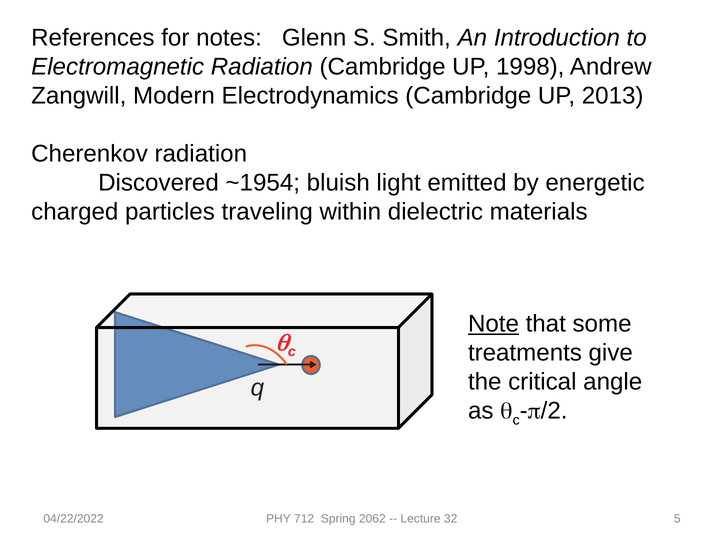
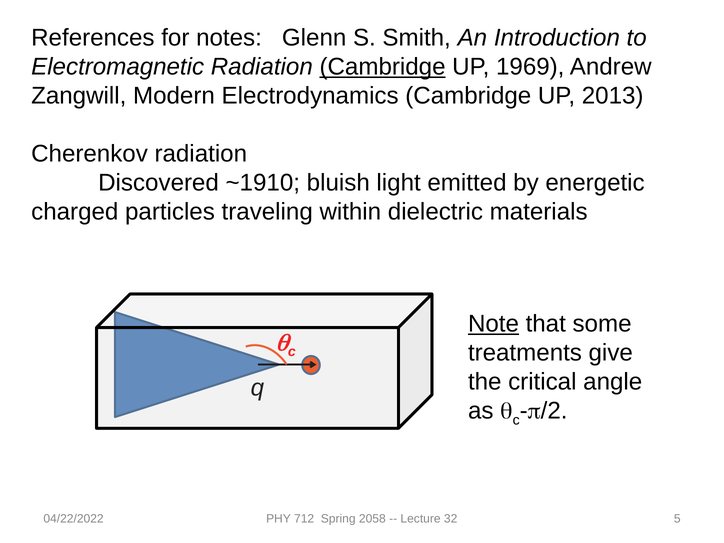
Cambridge underline: none -> present (383, 67)
1998: 1998 -> 1969 (530, 67)
~1954: ~1954 -> ~1910 (263, 183)
2062: 2062 -> 2058 (372, 519)
